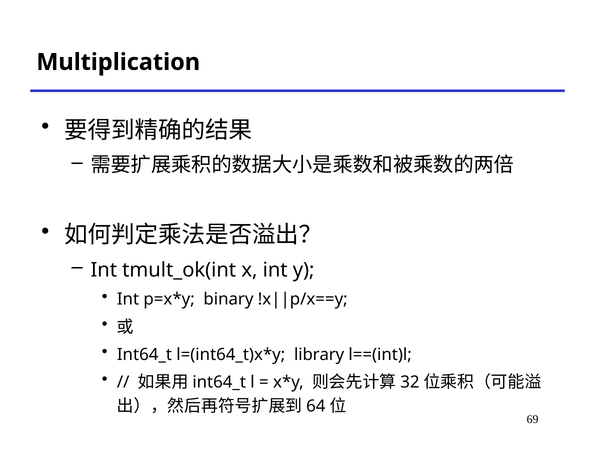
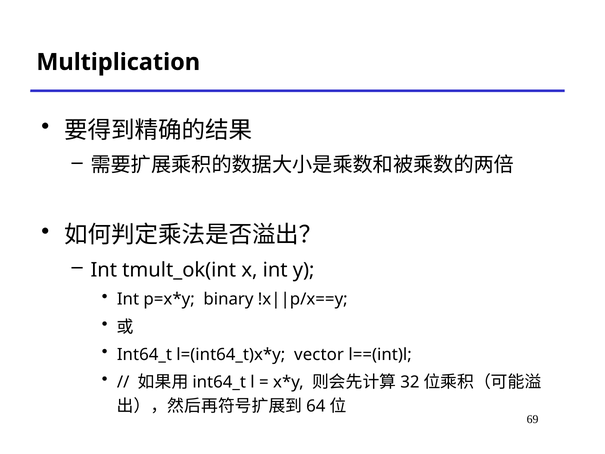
library: library -> vector (319, 354)
